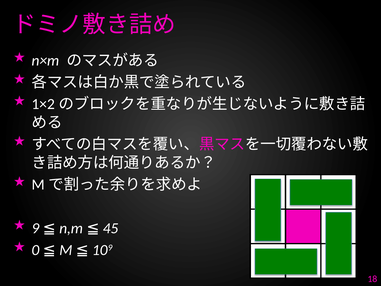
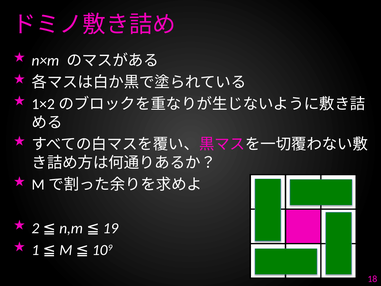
9: 9 -> 2 (36, 228)
45: 45 -> 19 (111, 228)
0: 0 -> 1 (36, 250)
